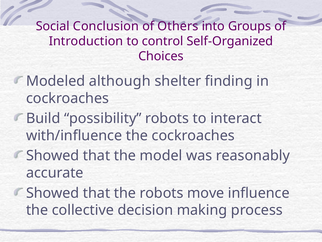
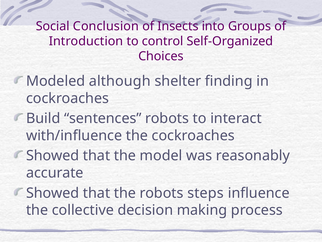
Others: Others -> Insects (178, 26)
possibility: possibility -> sentences (103, 118)
move: move -> steps (206, 193)
